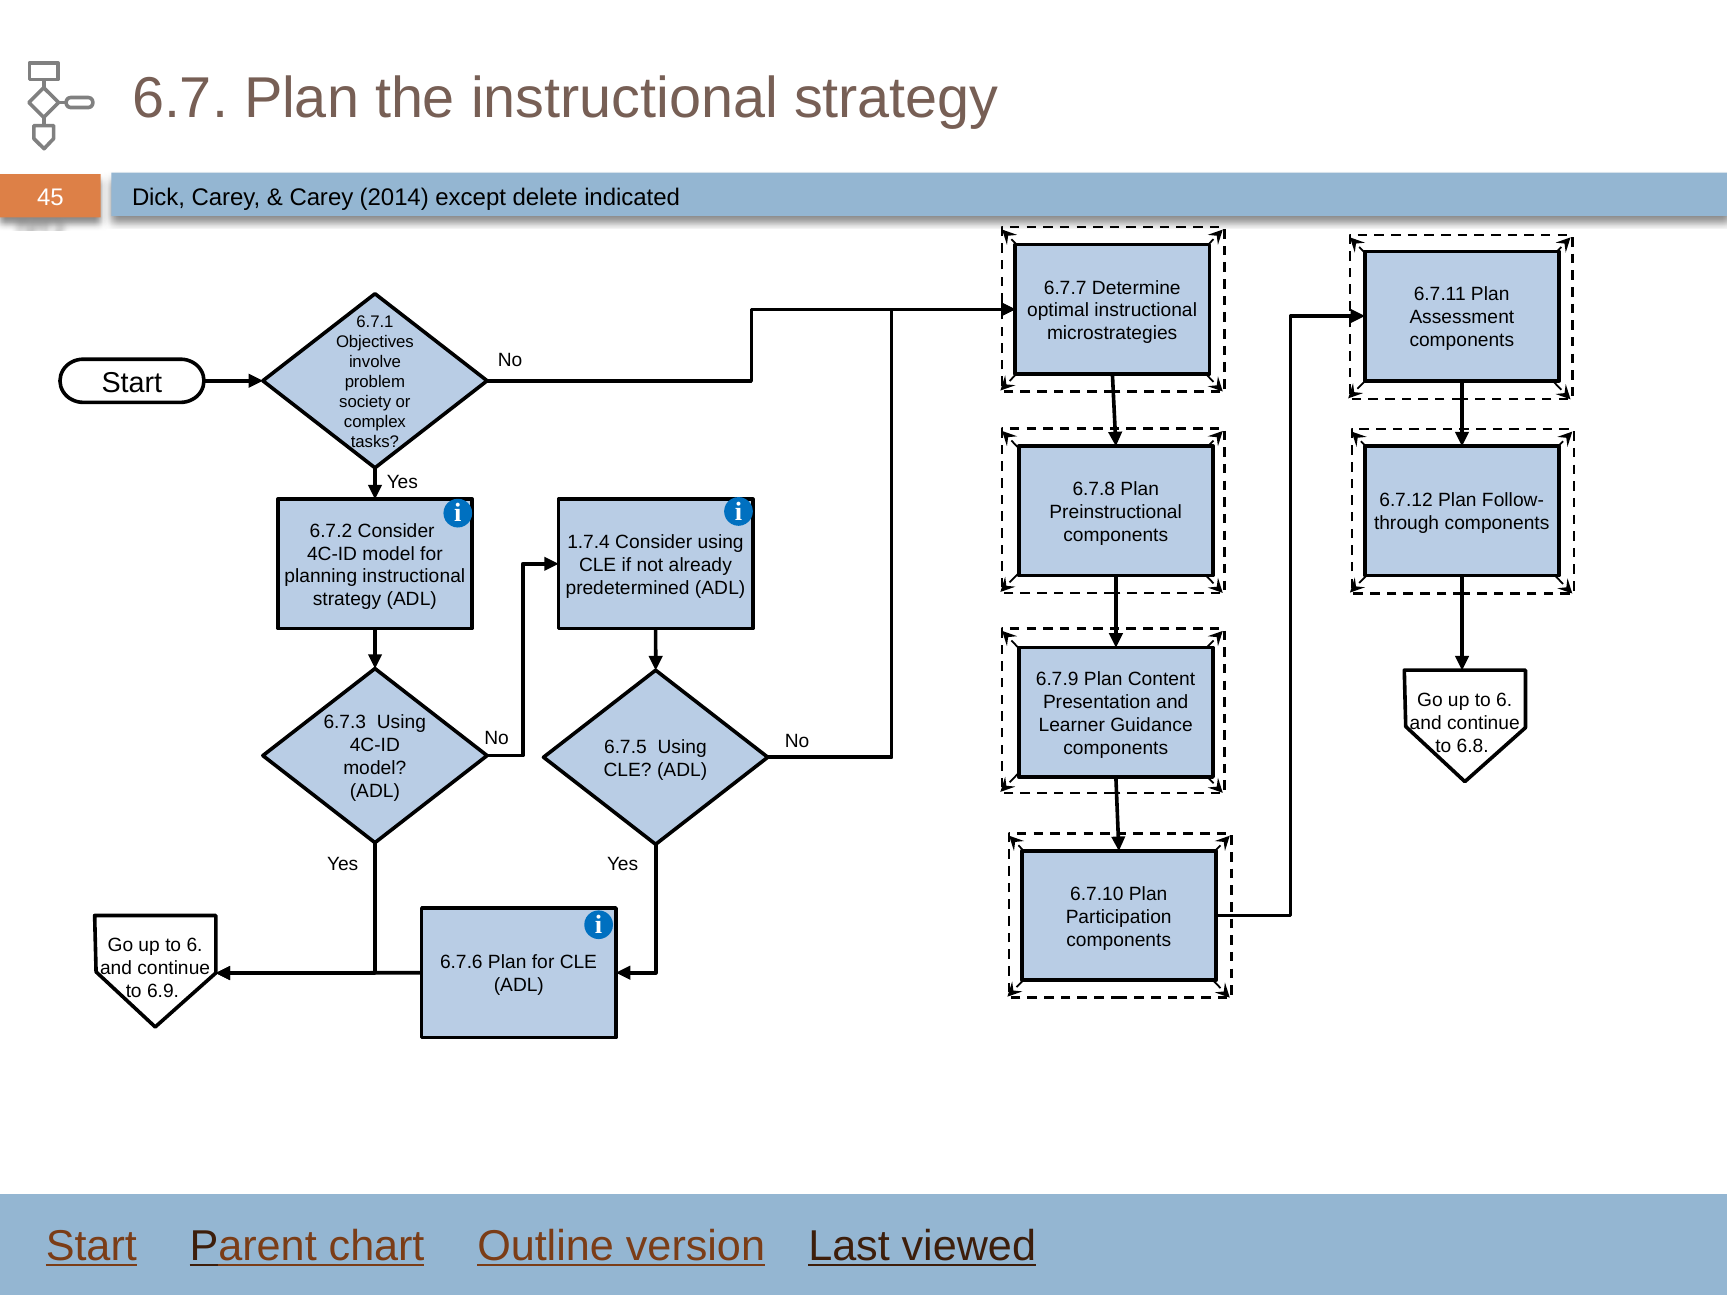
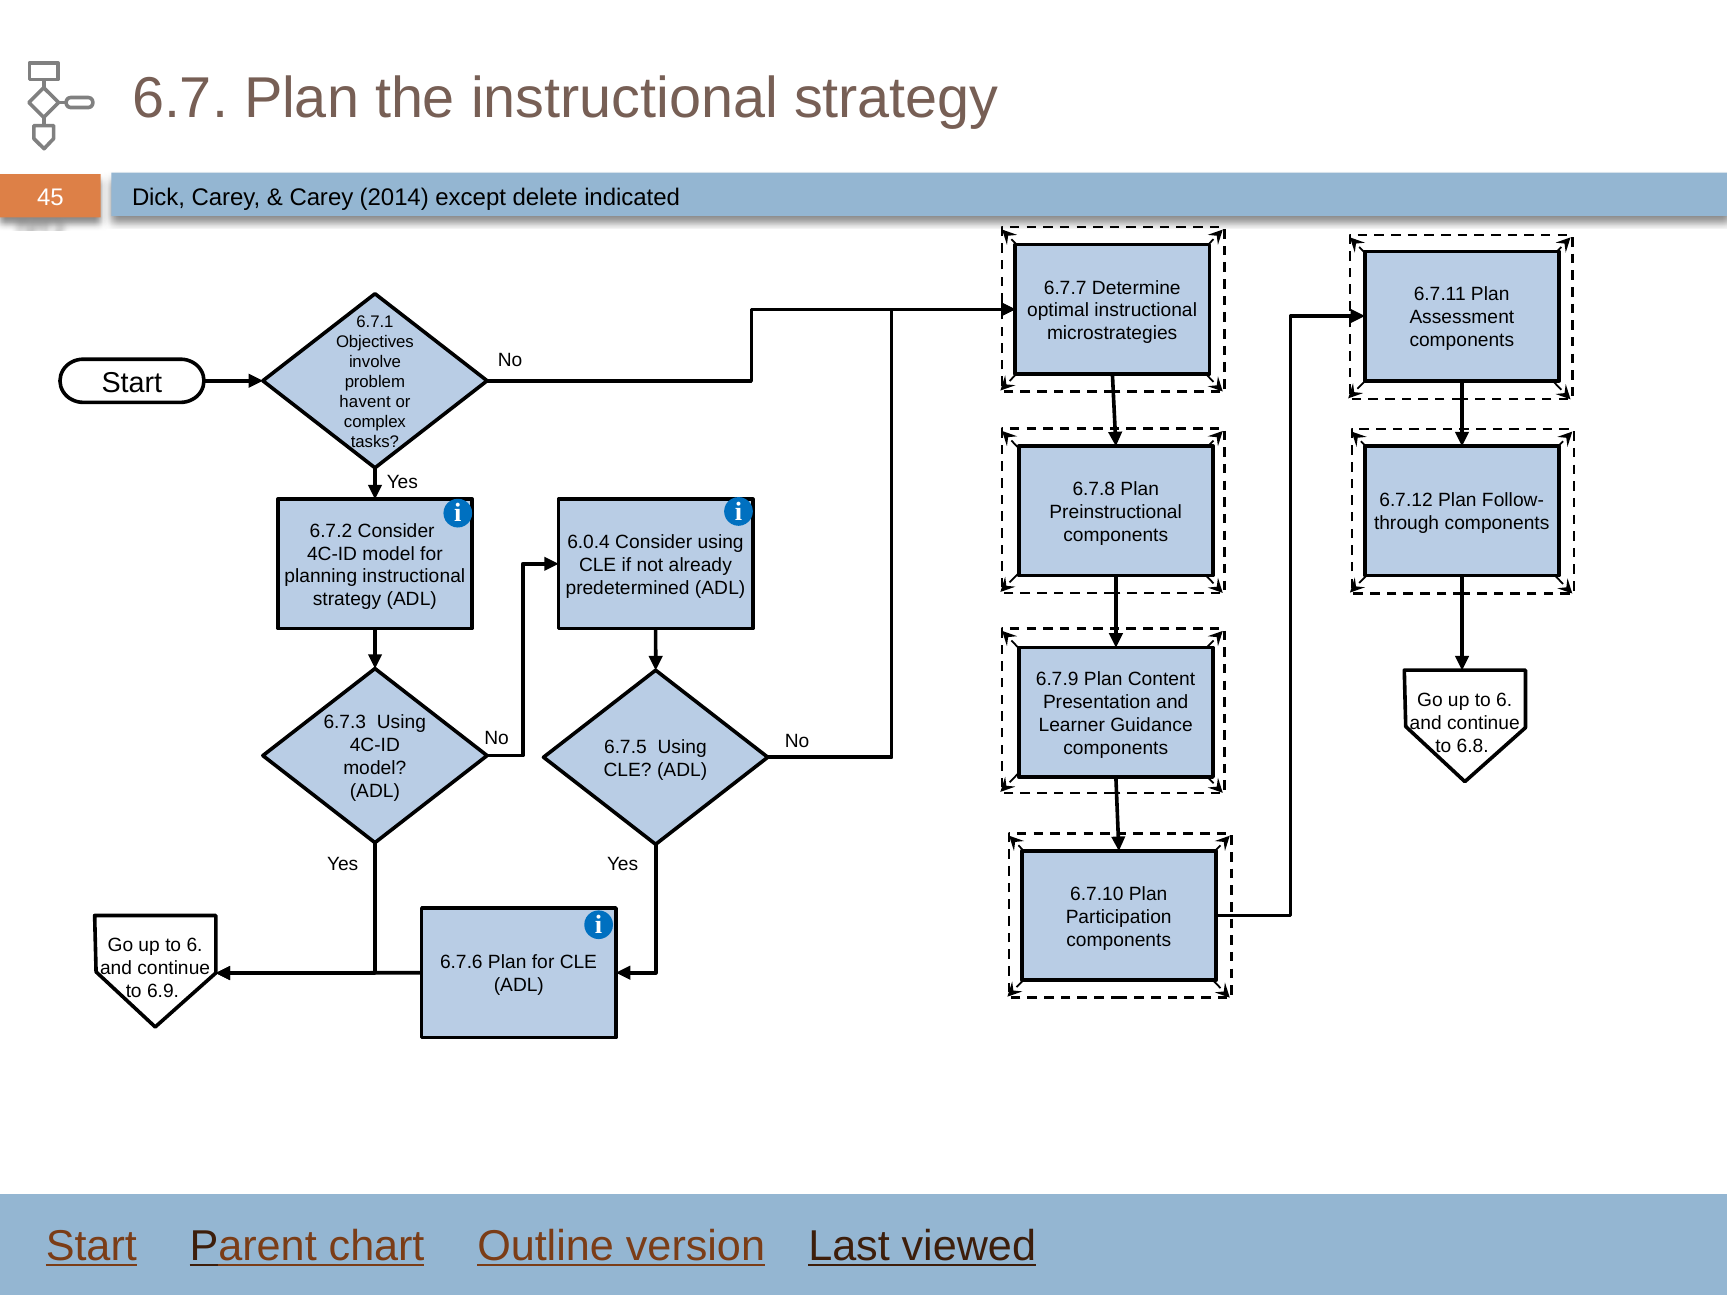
society: society -> havent (365, 402)
1.7.4: 1.7.4 -> 6.0.4 (589, 542)
